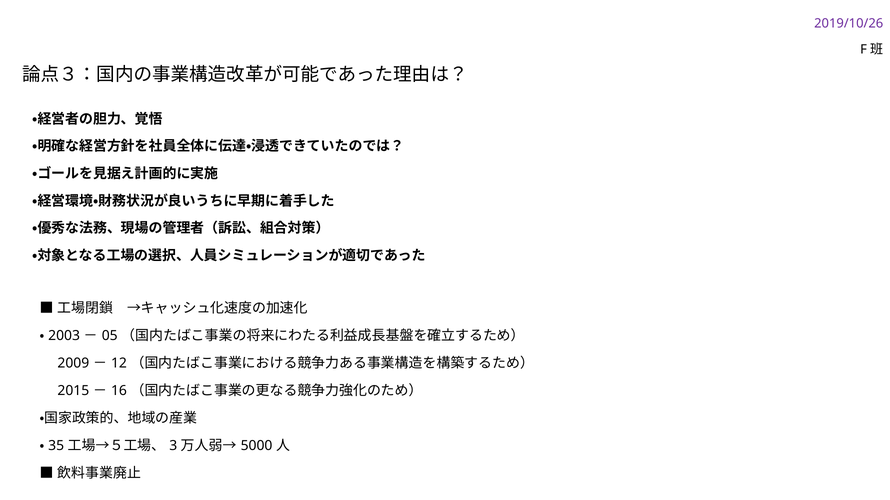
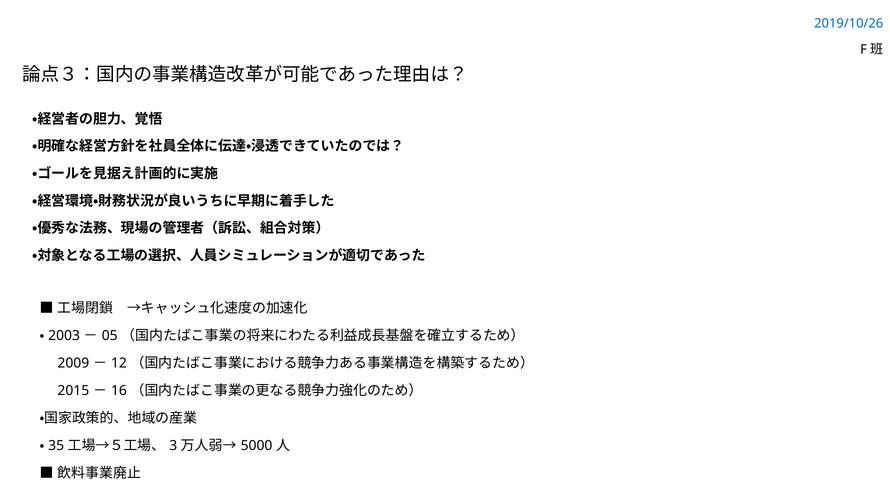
2019/10/26 colour: purple -> blue (849, 23)
